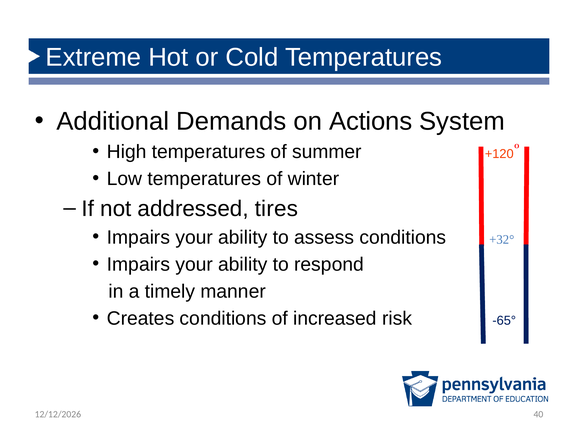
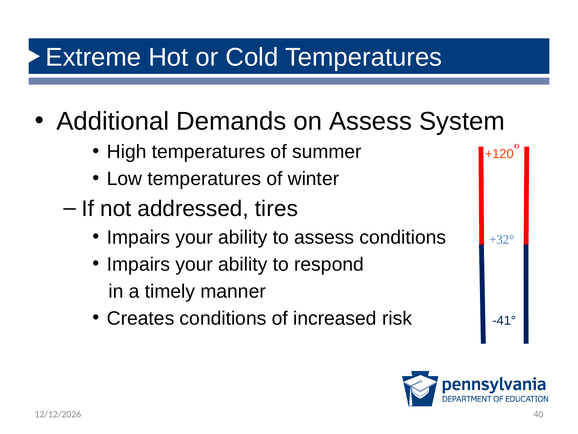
on Actions: Actions -> Assess (371, 121)
-65°: -65° -> -41° (504, 320)
